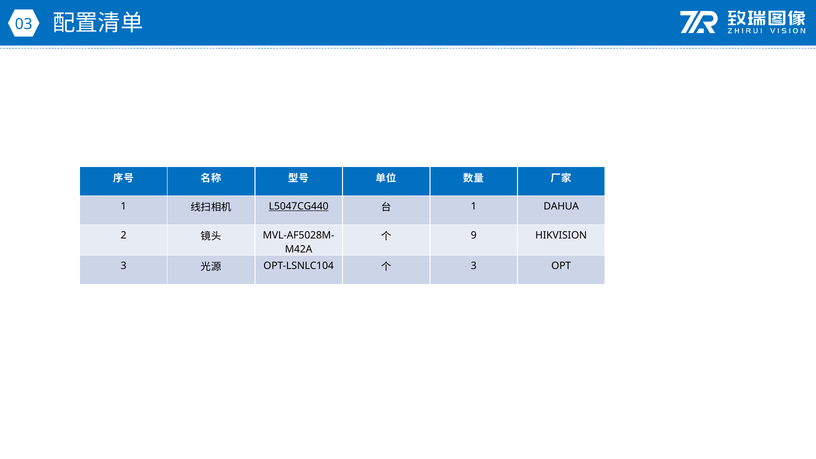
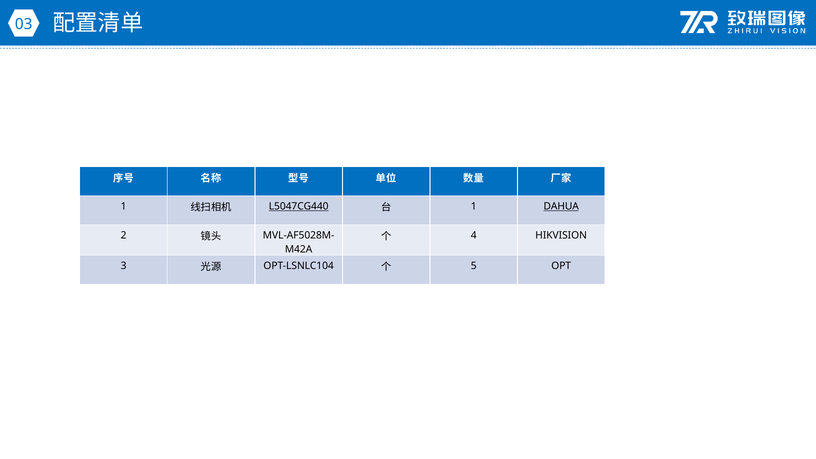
DAHUA underline: none -> present (561, 206)
9: 9 -> 4 (474, 235)
3: 3 -> 5 (474, 266)
